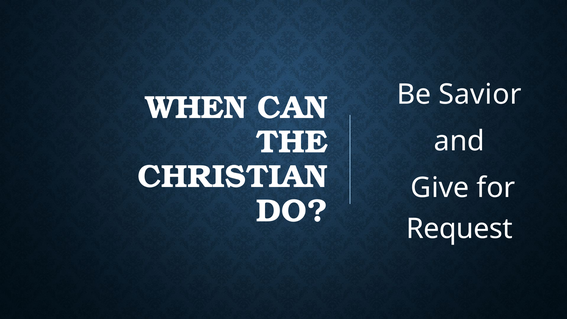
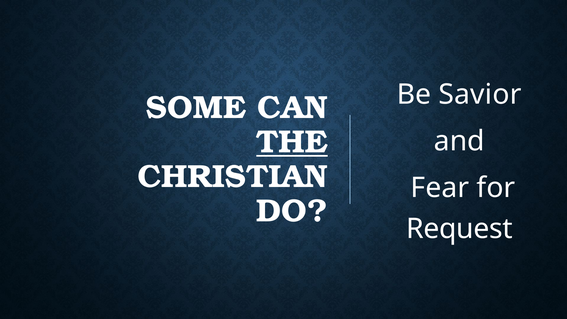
WHEN: WHEN -> SOME (196, 108)
THE underline: none -> present (292, 142)
Give: Give -> Fear (440, 188)
